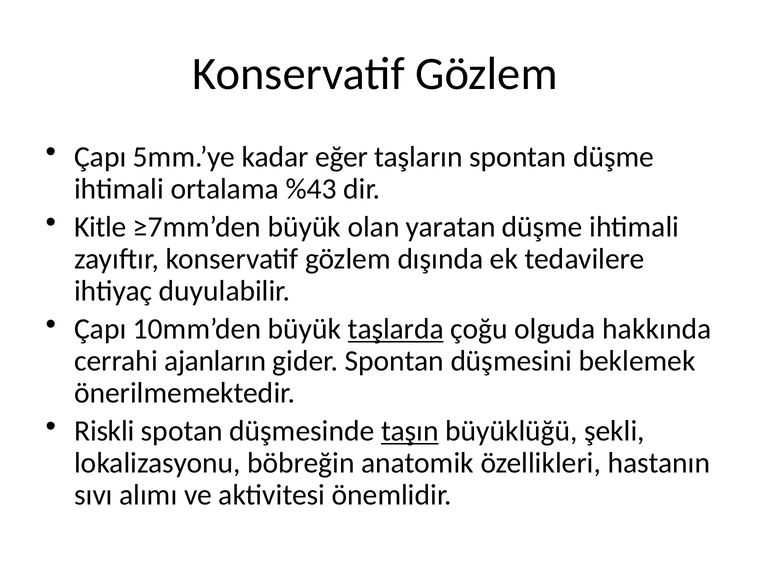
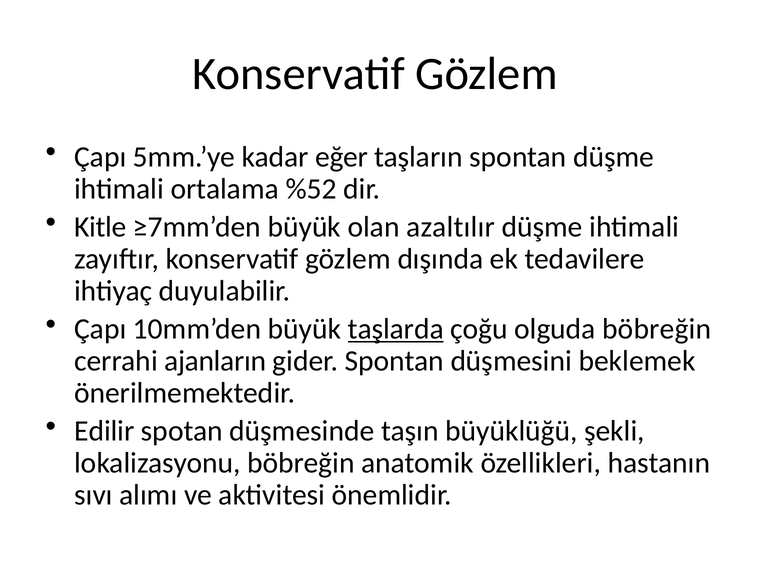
%43: %43 -> %52 (311, 189)
yaratan: yaratan -> azaltılır (451, 227)
olguda hakkında: hakkında -> böbreğin (657, 329)
Riskli: Riskli -> Edilir (104, 431)
taşın underline: present -> none (410, 431)
